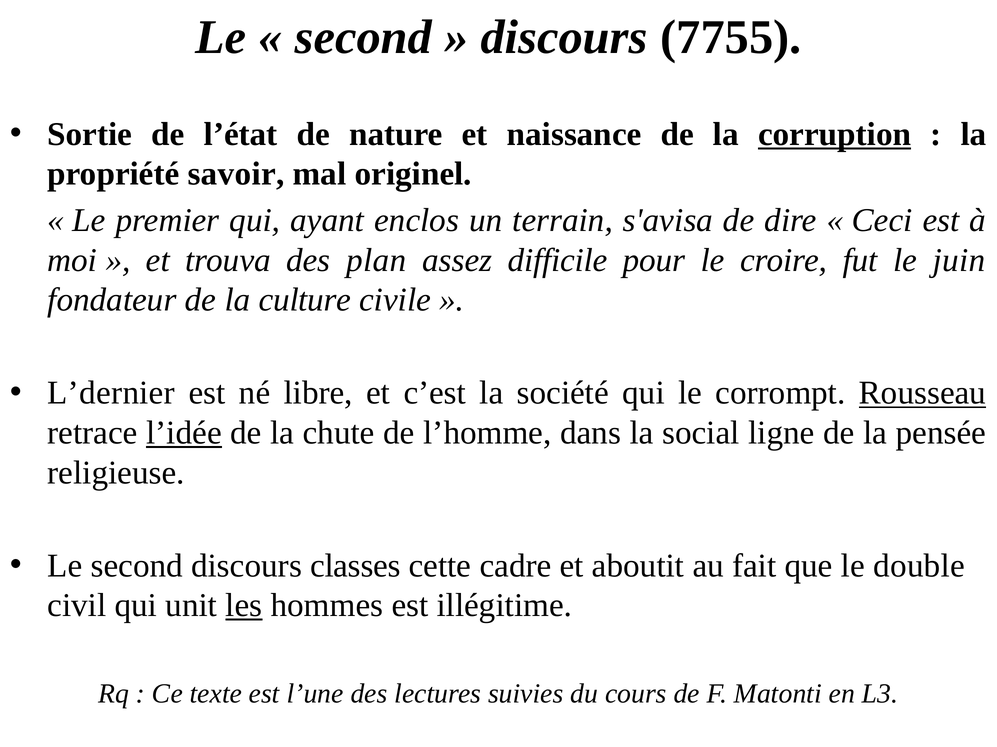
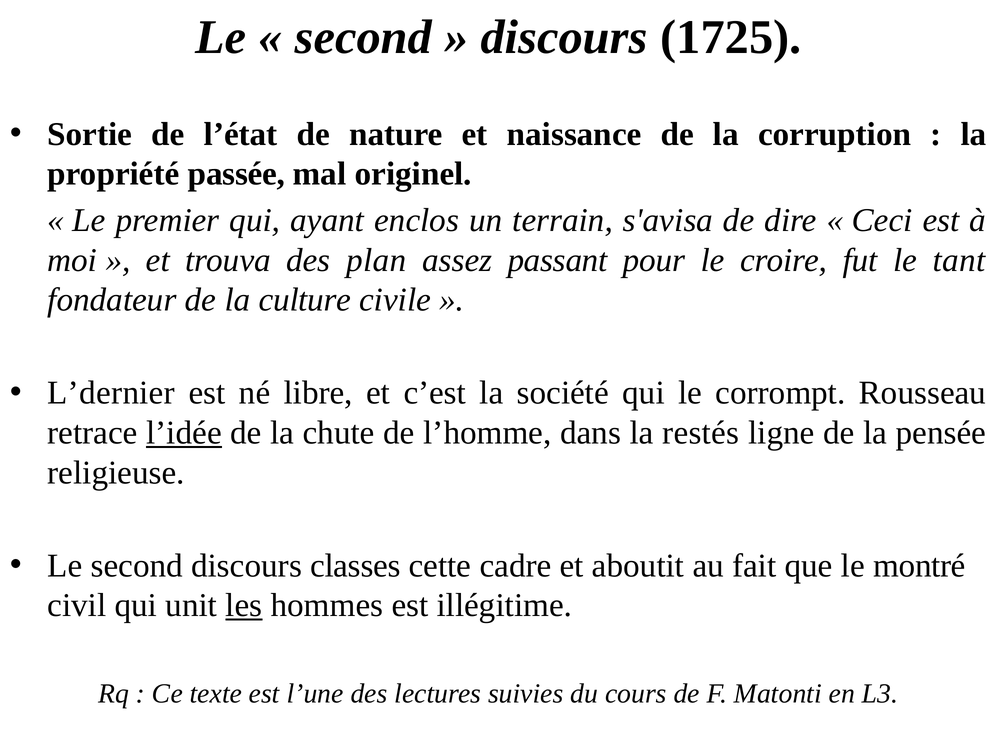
7755: 7755 -> 1725 (731, 37)
corruption underline: present -> none (835, 134)
savoir: savoir -> passée (236, 174)
difficile: difficile -> passant (558, 260)
juin: juin -> tant (959, 260)
Rousseau underline: present -> none (922, 393)
social: social -> restés (701, 433)
double: double -> montré (919, 566)
